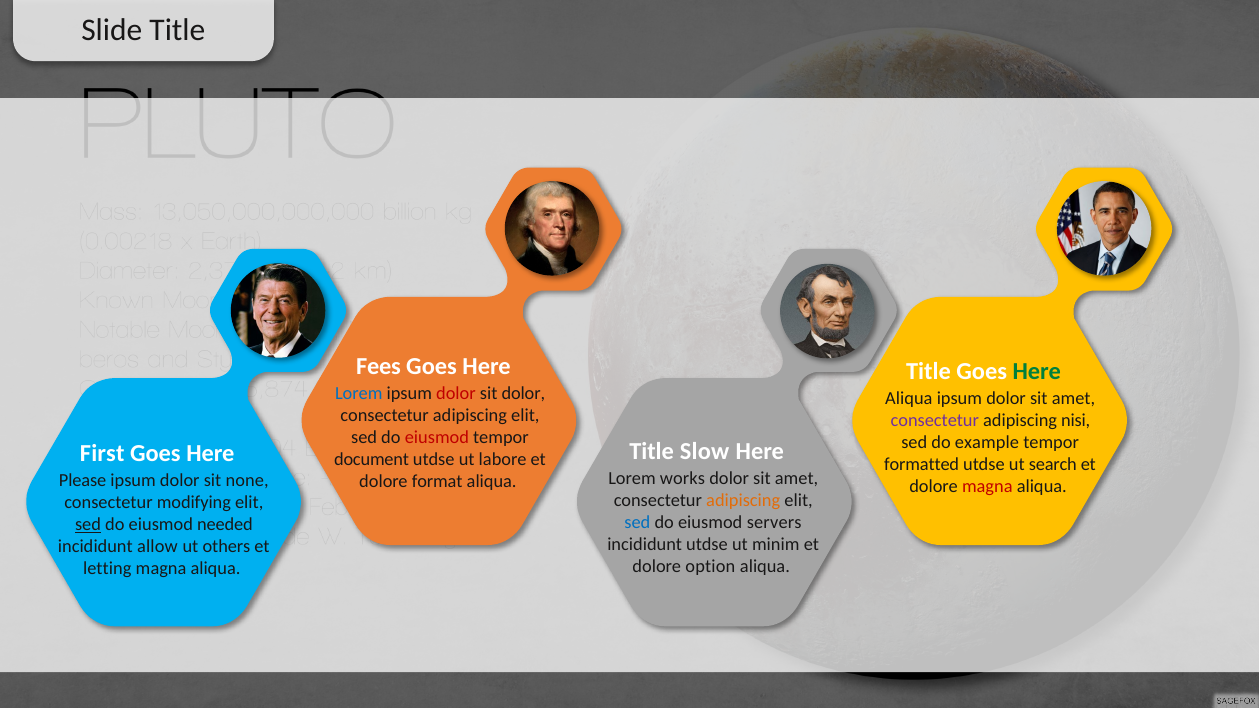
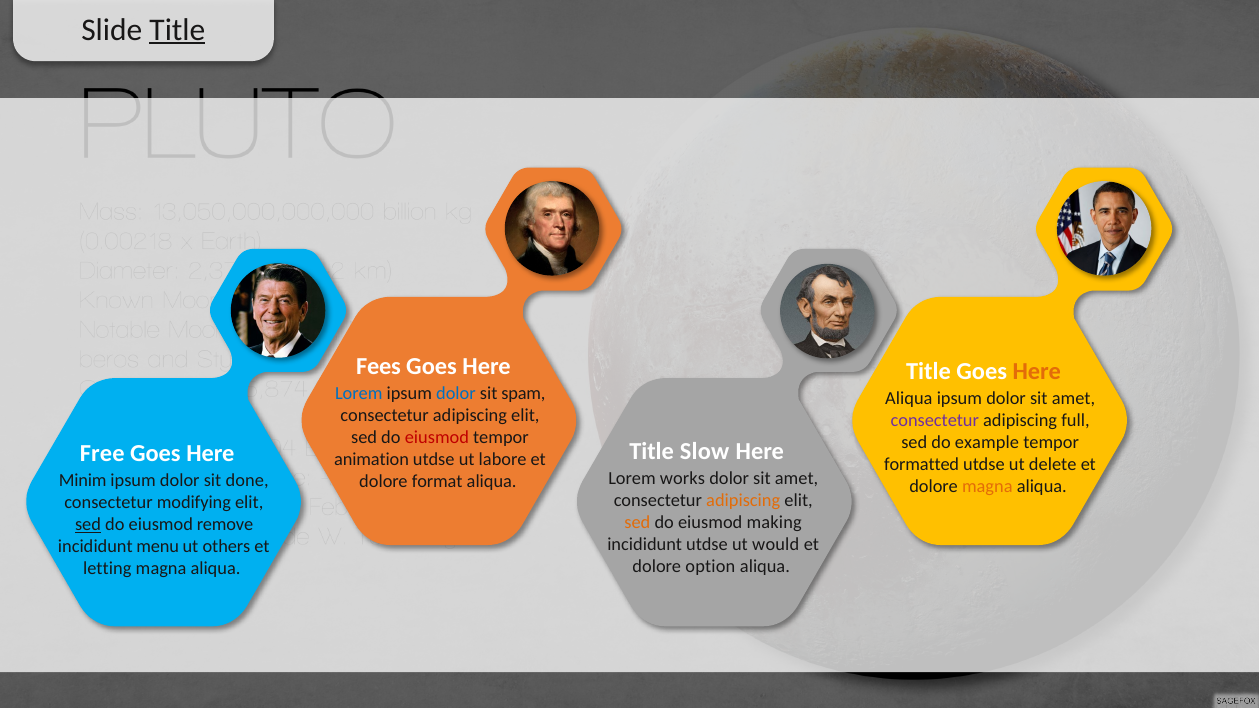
Title underline: none -> present (177, 30)
Here colour: green -> orange (1037, 372)
dolor colour: red -> blue (456, 393)
sit dolor: dolor -> spam (523, 393)
nisi: nisi -> full (1075, 421)
First: First -> Free (102, 453)
document: document -> animation (372, 459)
search: search -> delete (1053, 465)
Please: Please -> Minim (83, 480)
none: none -> done (247, 480)
magna colour: red -> orange (987, 487)
sed colour: blue -> orange (637, 523)
servers: servers -> making (774, 523)
needed: needed -> remove (225, 525)
minim: minim -> would (776, 545)
allow: allow -> menu (158, 547)
